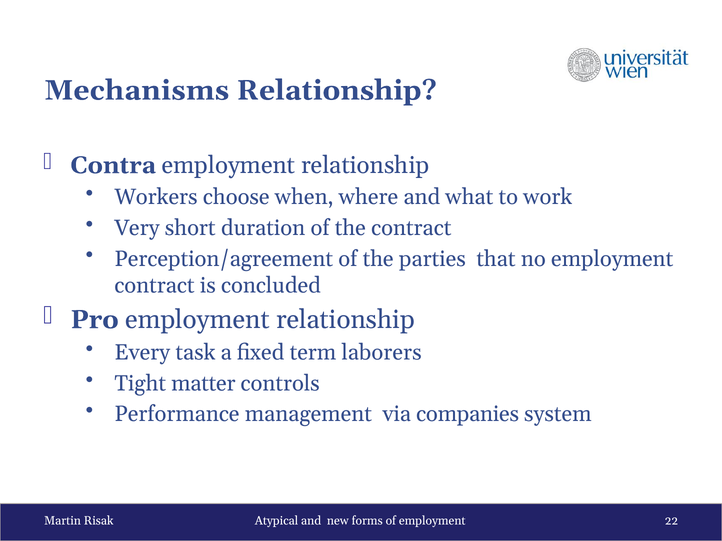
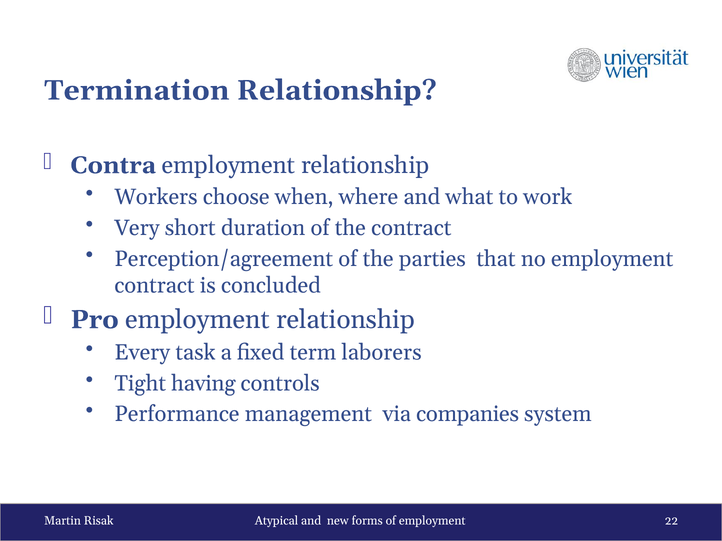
Mechanisms: Mechanisms -> Termination (137, 90)
matter: matter -> having (203, 384)
